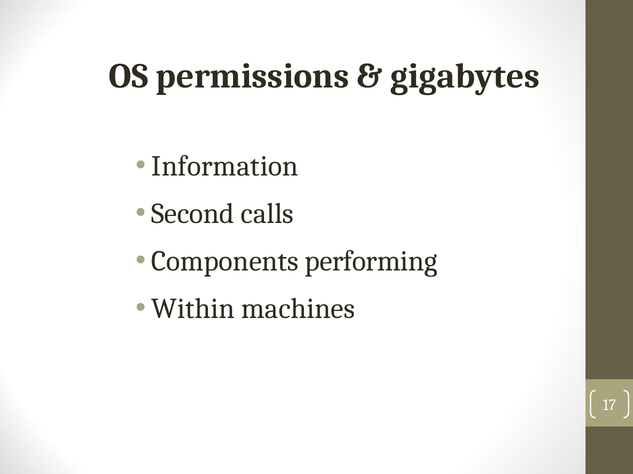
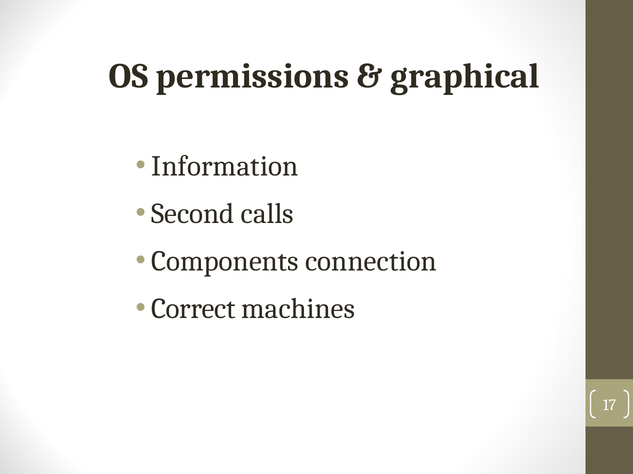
gigabytes: gigabytes -> graphical (465, 76)
performing: performing -> connection (371, 262)
Within: Within -> Correct (193, 309)
